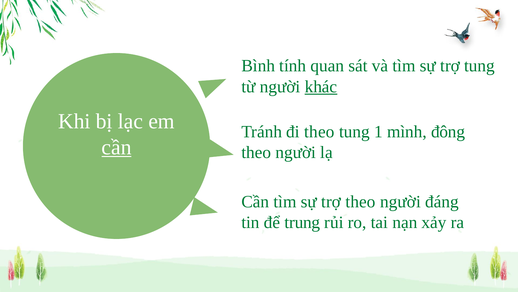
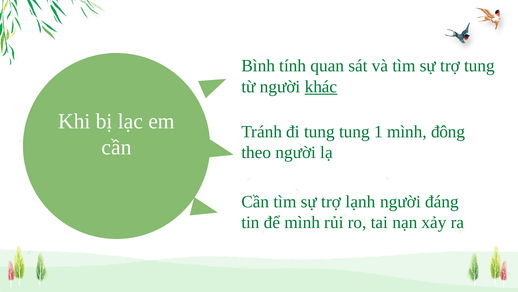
đi theo: theo -> tung (319, 131)
cần underline: present -> none (117, 147)
trợ theo: theo -> lạnh (361, 201)
để trung: trung -> mình (302, 222)
